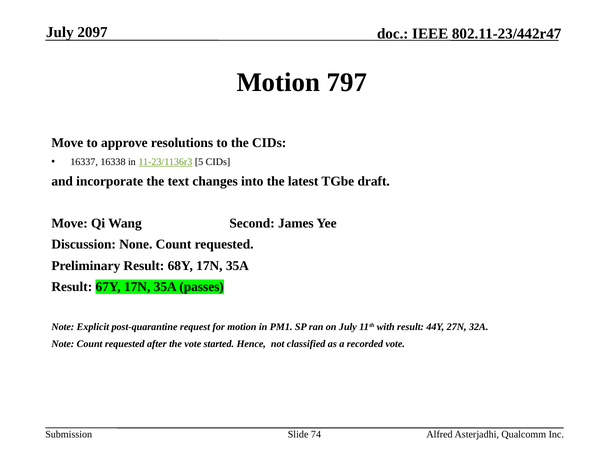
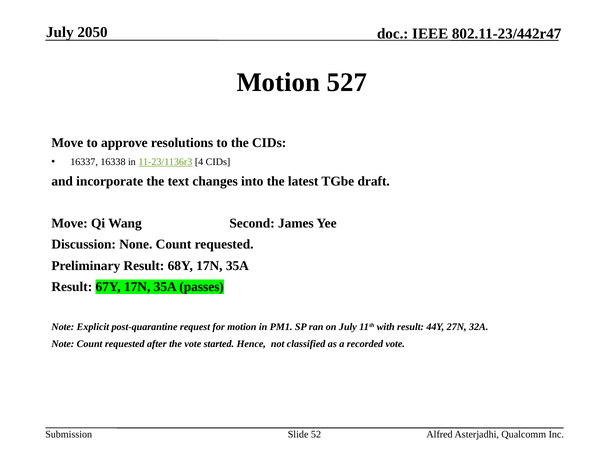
2097: 2097 -> 2050 (93, 32)
797: 797 -> 527 (347, 82)
5: 5 -> 4 (199, 162)
74: 74 -> 52 (316, 434)
